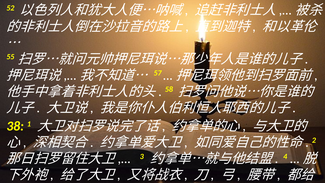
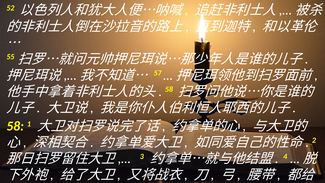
38: 38 -> 58 (15, 126)
